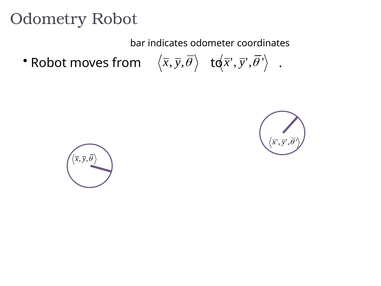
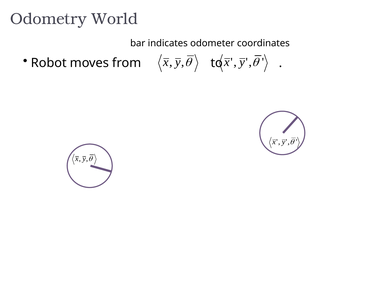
Odometry Robot: Robot -> World (115, 19)
